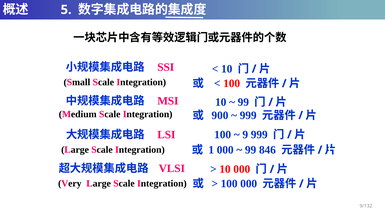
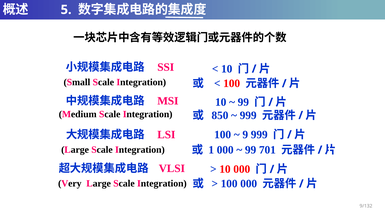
900: 900 -> 850 (220, 115)
846: 846 -> 701 (267, 150)
